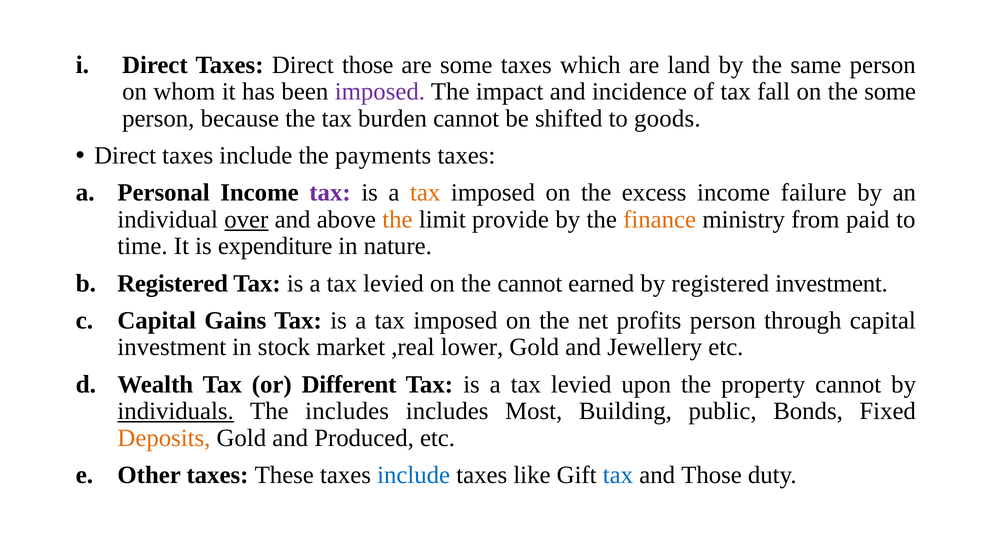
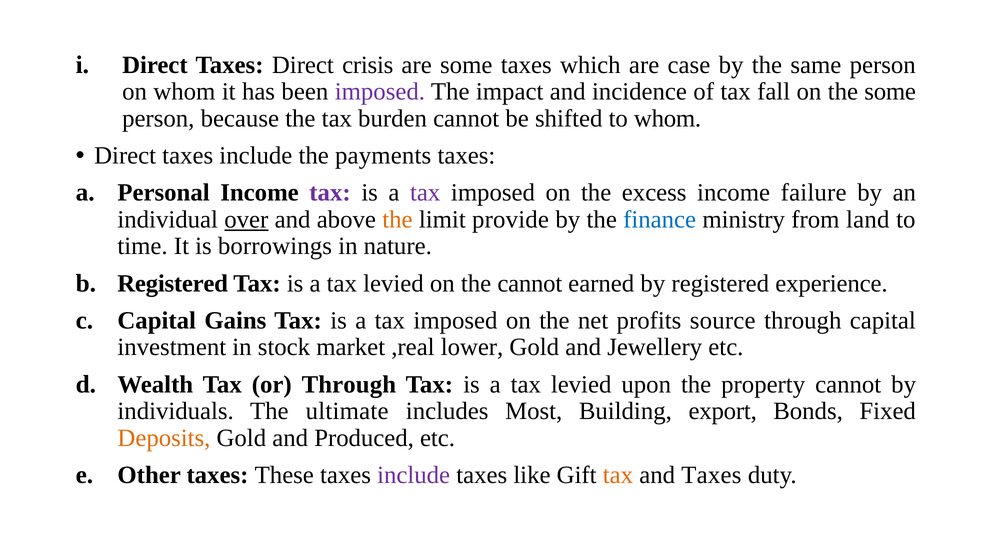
Direct those: those -> crisis (368, 65)
land: land -> case (689, 65)
to goods: goods -> whom (668, 119)
tax colour: orange -> purple (425, 193)
finance colour: orange -> blue (660, 220)
paid: paid -> land (868, 220)
expenditure: expenditure -> borrowings (275, 246)
registered investment: investment -> experience (831, 283)
profits person: person -> source (723, 321)
or Different: Different -> Through (349, 384)
individuals underline: present -> none (176, 411)
The includes: includes -> ultimate (347, 411)
public: public -> export (723, 411)
include colour: blue -> purple (414, 475)
tax colour: blue -> orange (618, 475)
and Those: Those -> Taxes (711, 475)
